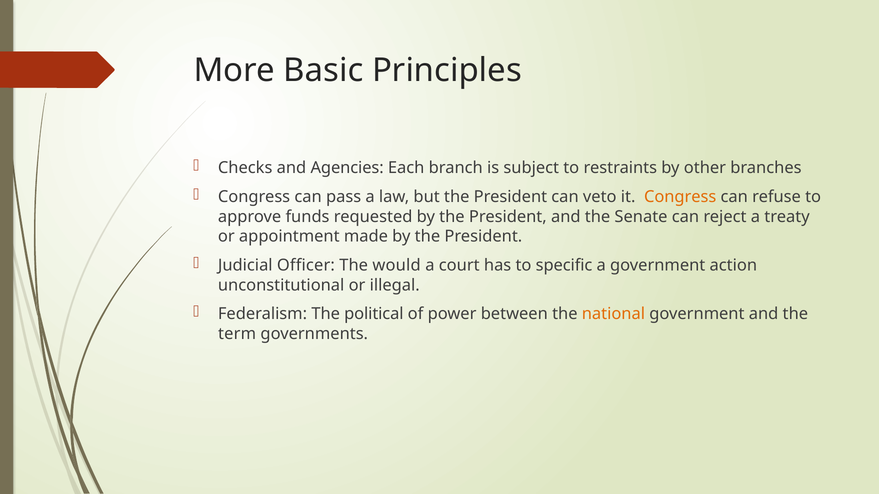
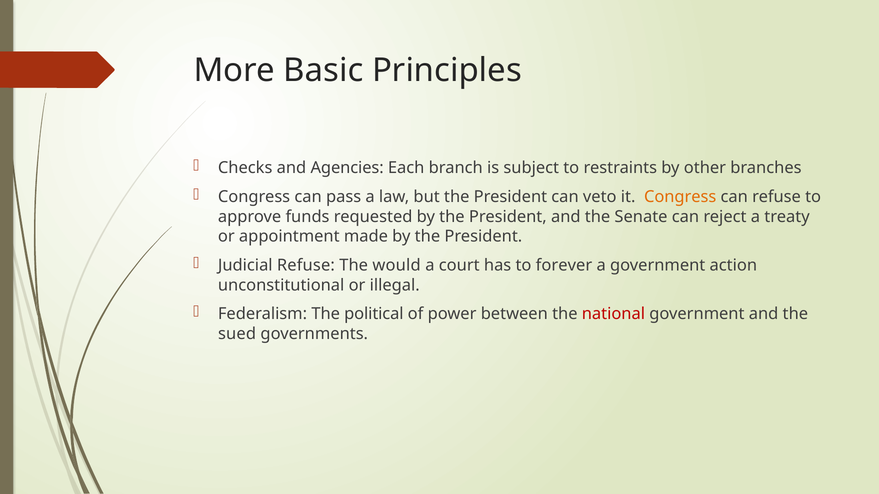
Judicial Officer: Officer -> Refuse (306, 266)
specific: specific -> forever (564, 266)
national colour: orange -> red (613, 314)
term: term -> sued (237, 334)
